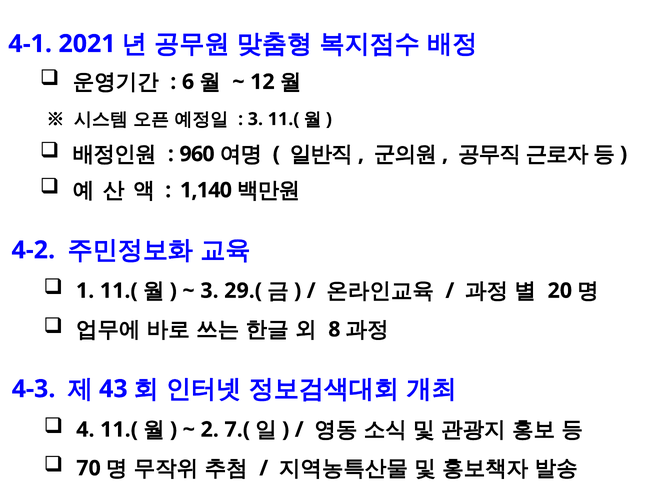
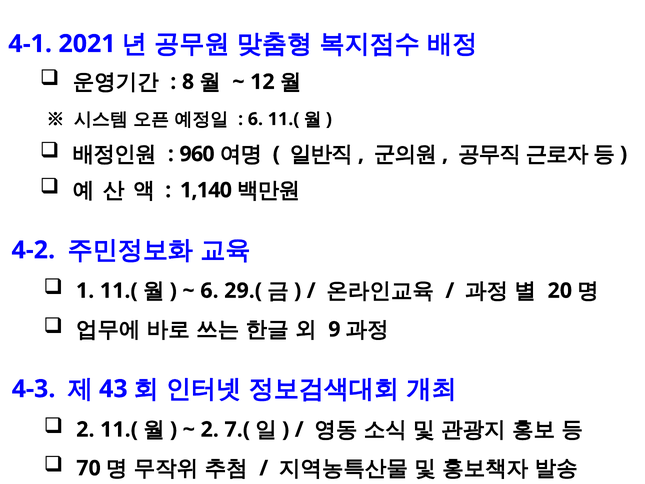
6: 6 -> 8 (188, 82)
3: 3 -> 6 (255, 119)
3: 3 -> 6 (209, 291)
8: 8 -> 9 (334, 329)
4: 4 -> 2 (85, 429)
